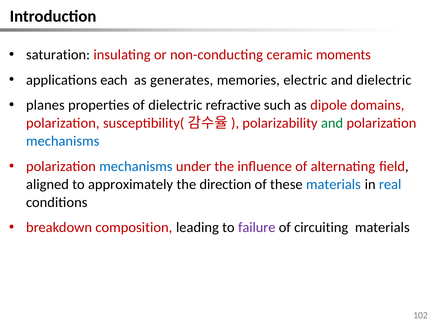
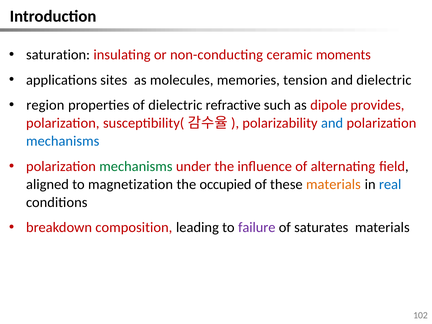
each: each -> sites (114, 80)
generates: generates -> molecules (182, 80)
electric: electric -> tension (305, 80)
planes: planes -> region (45, 105)
domains: domains -> provides (377, 105)
and colour: green -> blue (332, 123)
mechanisms colour: blue -> green (136, 166)
approximately: approximately -> magnetization (131, 184)
direction: direction -> occupied (225, 184)
materials colour: blue -> orange (333, 184)
circuiting: circuiting -> saturates (321, 228)
